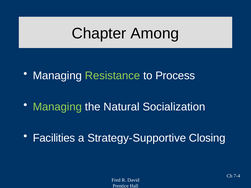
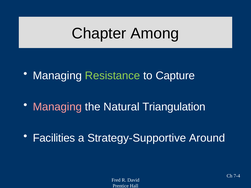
Process: Process -> Capture (175, 76)
Managing colour: light green -> pink (57, 107)
Socialization: Socialization -> Triangulation (174, 107)
Closing: Closing -> Around (207, 138)
